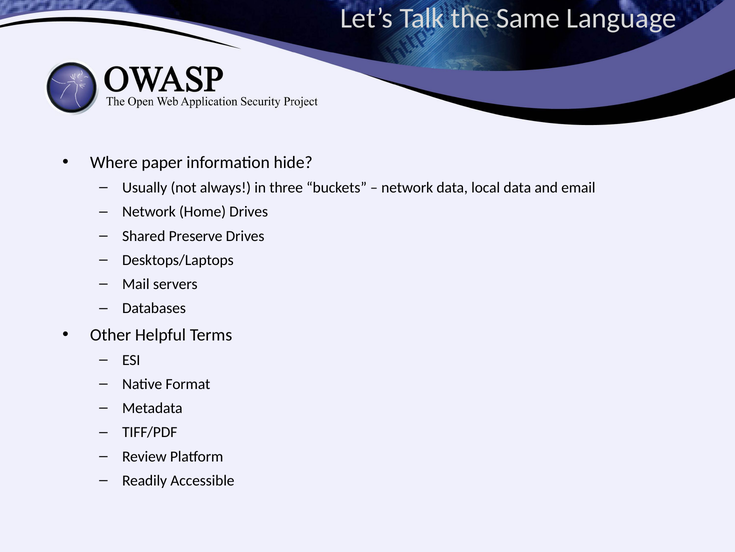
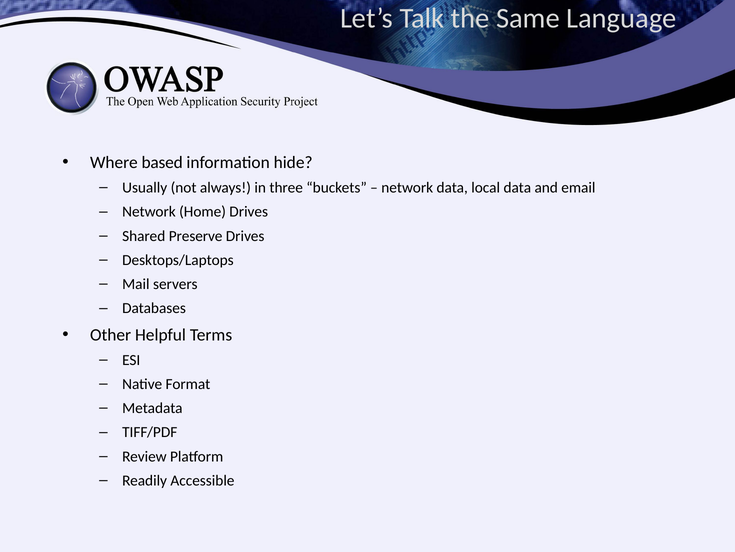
paper: paper -> based (162, 162)
